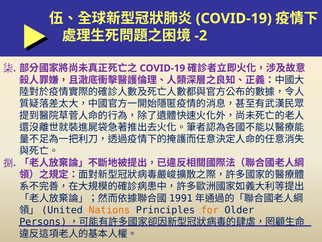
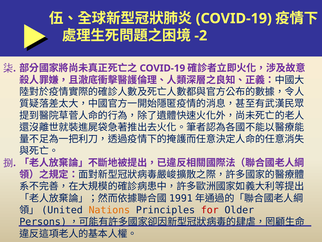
for colour: orange -> red (210, 210)
